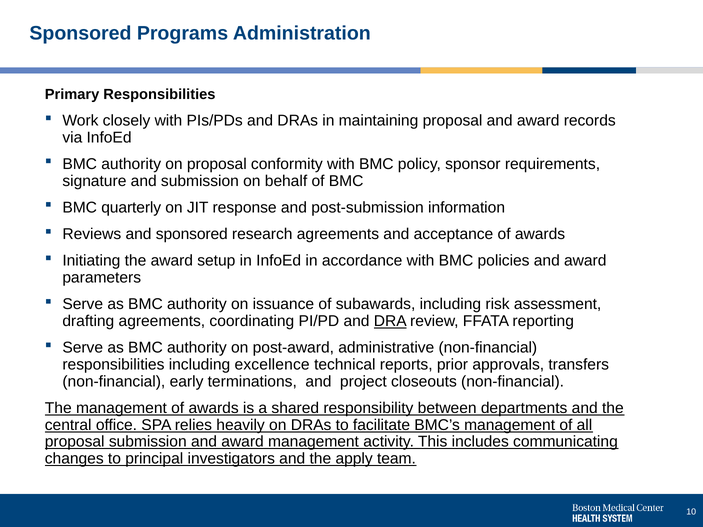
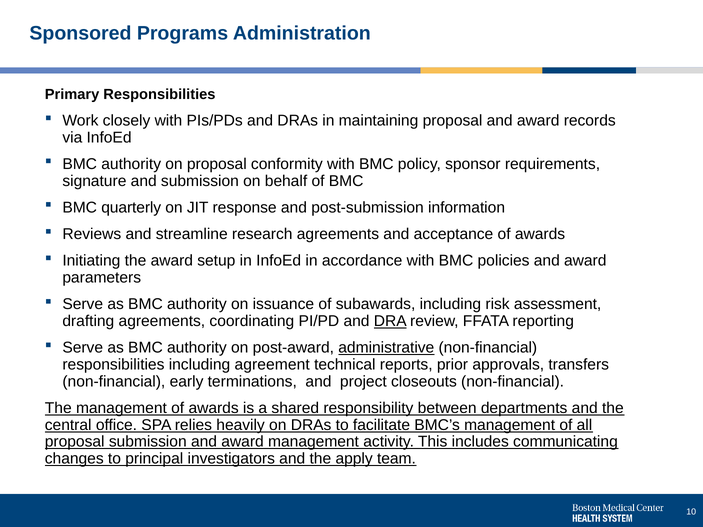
and sponsored: sponsored -> streamline (192, 234)
administrative underline: none -> present (386, 348)
excellence: excellence -> agreement (272, 365)
